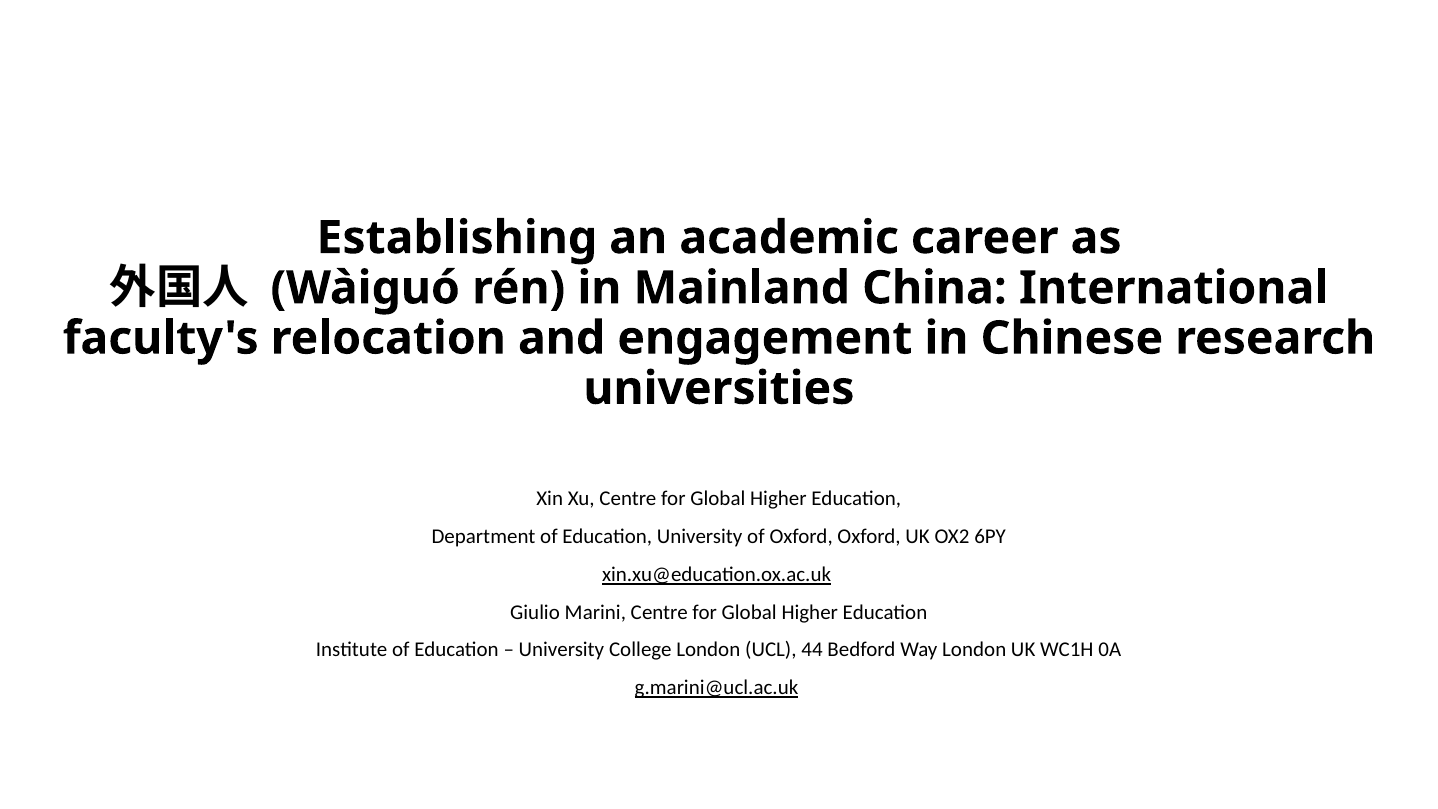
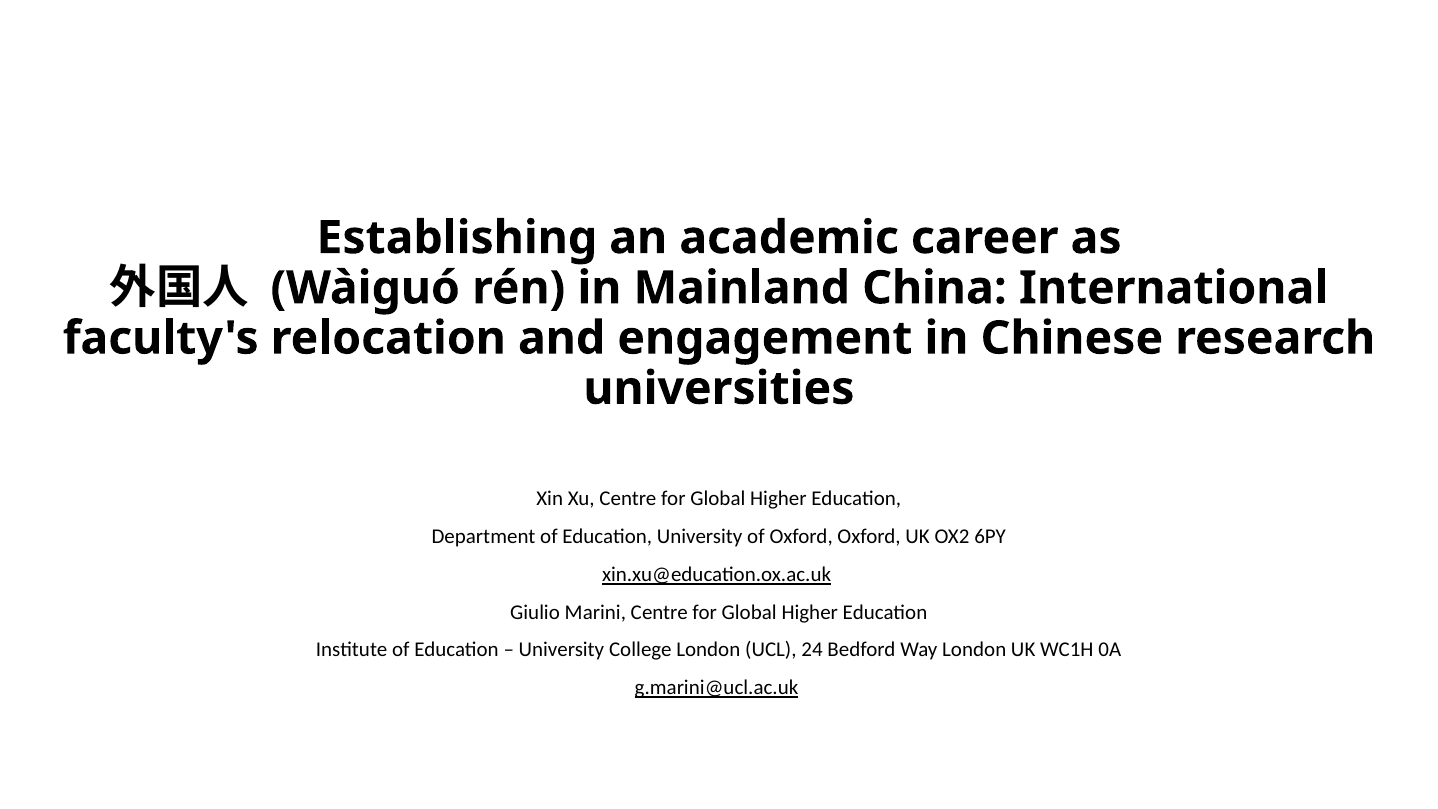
44: 44 -> 24 (812, 650)
